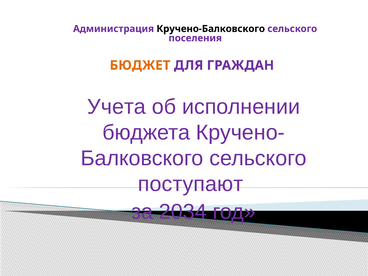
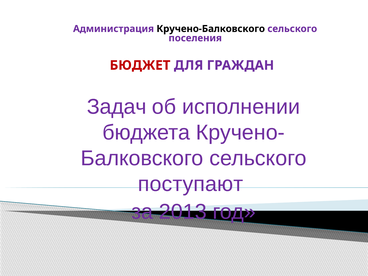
БЮДЖЕТ colour: orange -> red (140, 65)
Учета: Учета -> Задач (117, 107)
2034: 2034 -> 2013 (183, 212)
